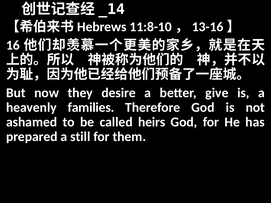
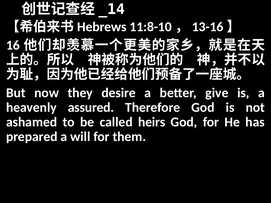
families: families -> assured (91, 108)
still: still -> will (80, 137)
